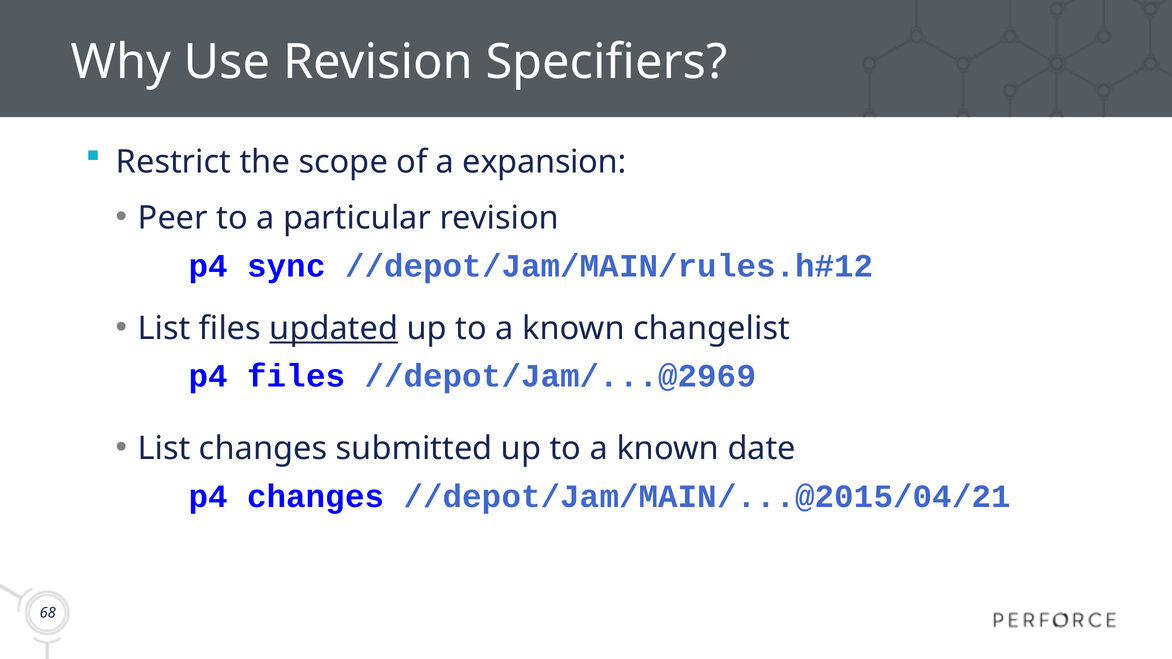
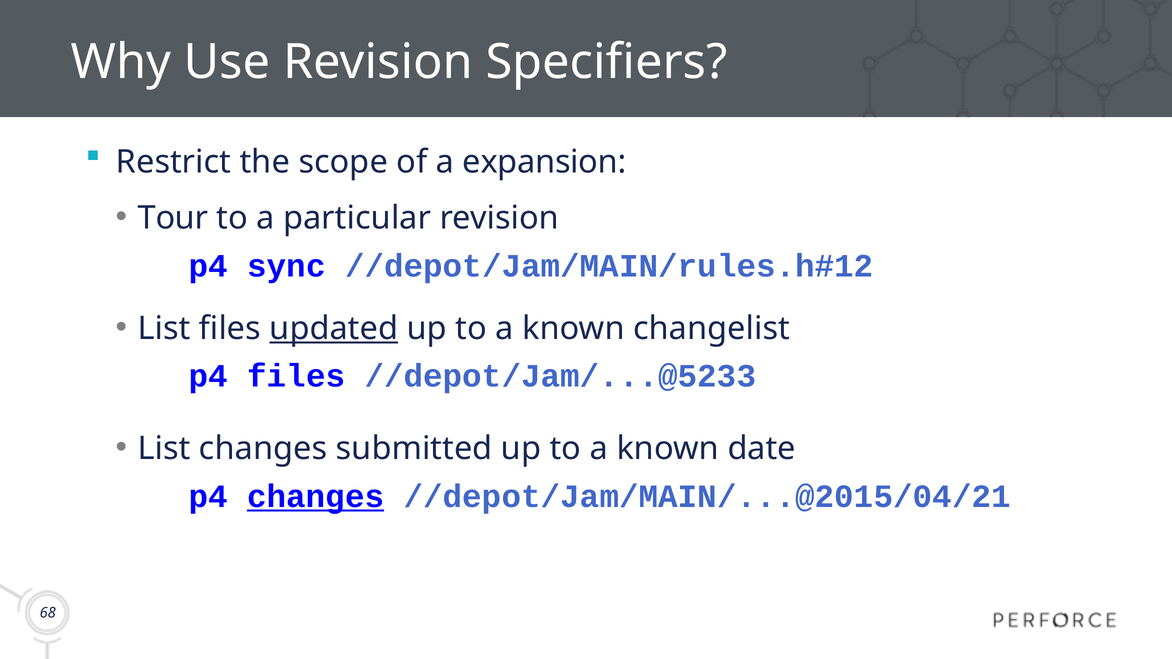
Peer: Peer -> Tour (173, 218)
//depot/Jam/...@2969: //depot/Jam/...@2969 -> //depot/Jam/...@5233 (560, 376)
changes underline: none -> present (316, 497)
